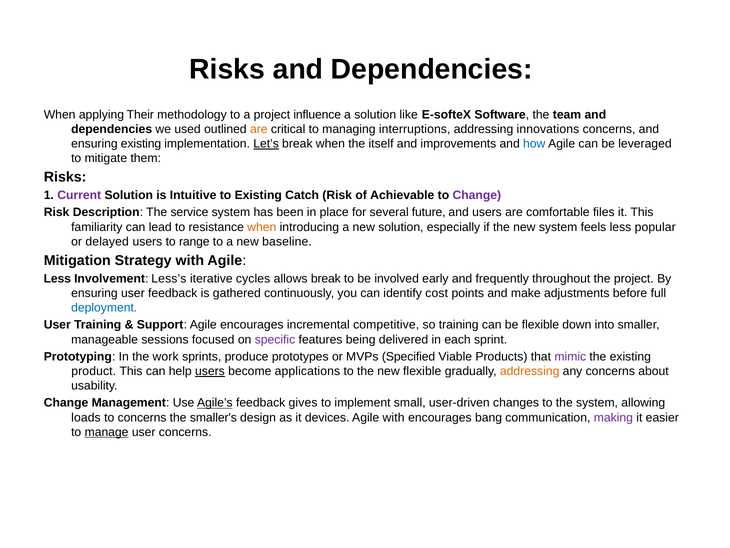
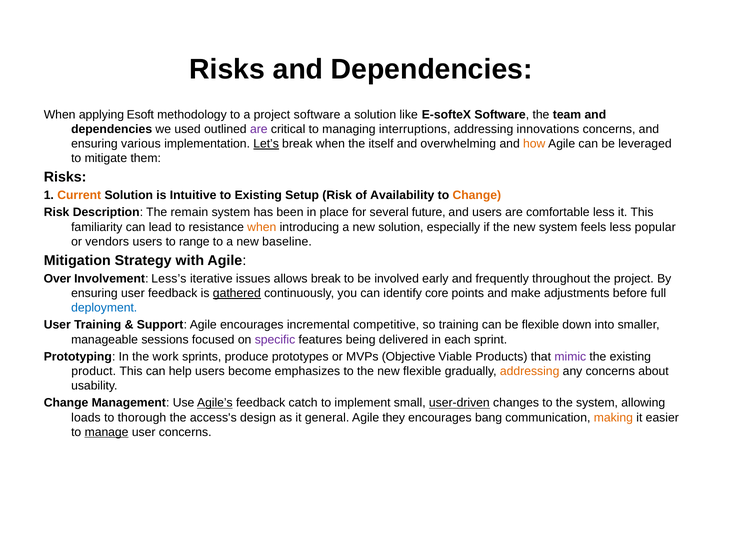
Their: Their -> Esoft (140, 114)
project influence: influence -> software (317, 114)
are colour: orange -> purple (259, 129)
ensuring existing: existing -> various (141, 144)
improvements: improvements -> overwhelming (458, 144)
how colour: blue -> orange (534, 144)
Current colour: purple -> orange (79, 195)
Catch: Catch -> Setup (302, 195)
Achievable: Achievable -> Availability (402, 195)
Change colour: purple -> orange (477, 195)
service: service -> remain (189, 212)
comfortable files: files -> less (604, 212)
delayed: delayed -> vendors (107, 241)
Less: Less -> Over (57, 278)
cycles: cycles -> issues (253, 278)
gathered underline: none -> present (237, 293)
cost: cost -> core (437, 293)
Specified: Specified -> Objective (409, 356)
users underline: present -> none (210, 371)
applications: applications -> emphasizes (307, 371)
gives: gives -> catch (303, 403)
user-driven underline: none -> present (459, 403)
to concerns: concerns -> thorough (142, 417)
smaller's: smaller's -> access's (213, 417)
devices: devices -> general (327, 417)
Agile with: with -> they (394, 417)
making colour: purple -> orange (613, 417)
